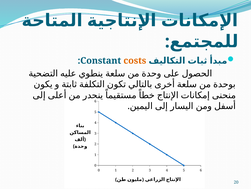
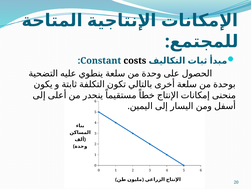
costs colour: orange -> black (135, 60)
